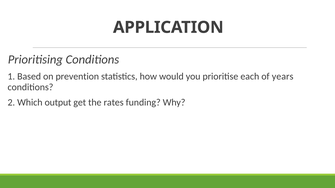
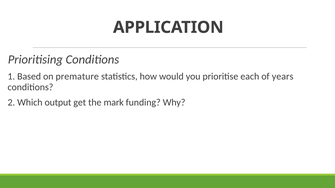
prevention: prevention -> premature (77, 77)
rates: rates -> mark (114, 103)
